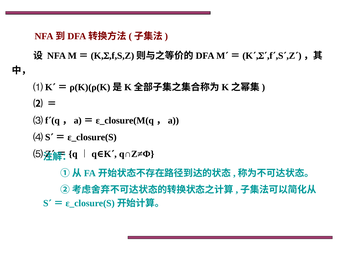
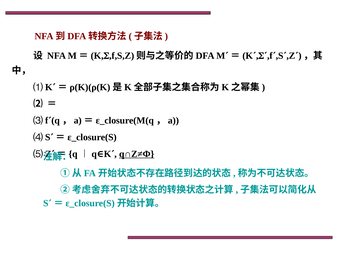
q∩Z≠Φ underline: none -> present (137, 154)
